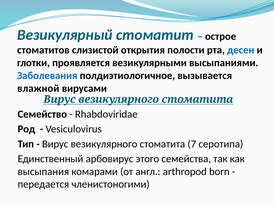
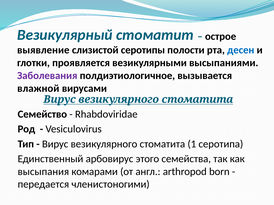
стоматитов: стоматитов -> выявление (43, 50)
открытия: открытия -> серотипы (143, 50)
Заболевания colour: blue -> purple (47, 76)
7: 7 -> 1 (192, 144)
